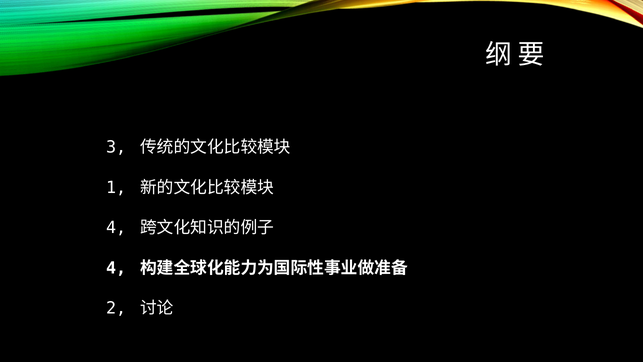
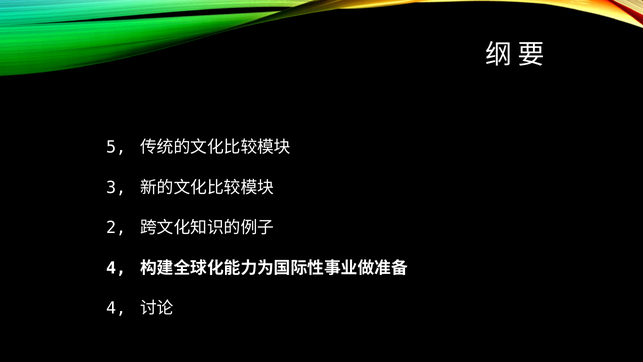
3: 3 -> 5 (116, 147)
1: 1 -> 3 (116, 187)
4: 4 -> 2 (116, 228)
2: 2 -> 4 (116, 308)
